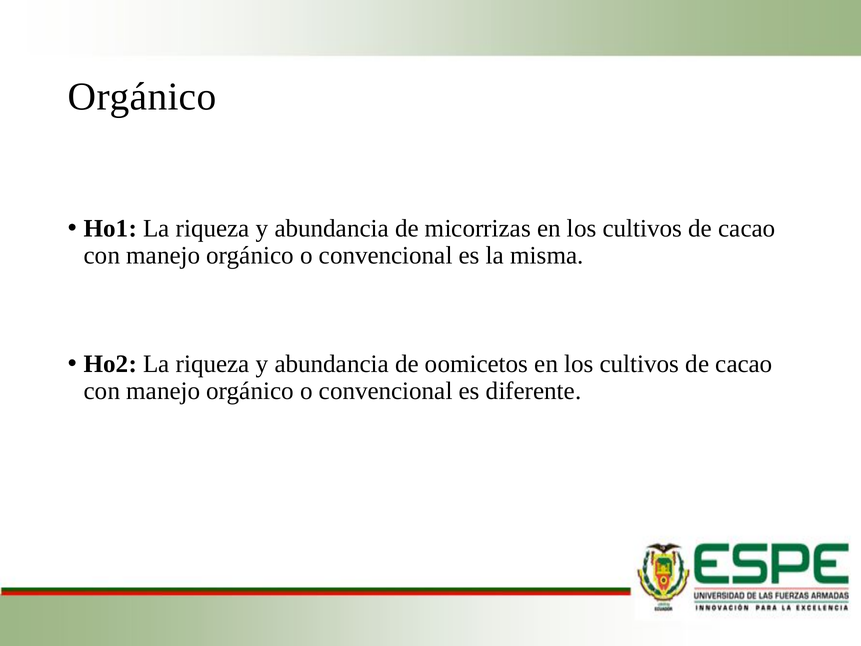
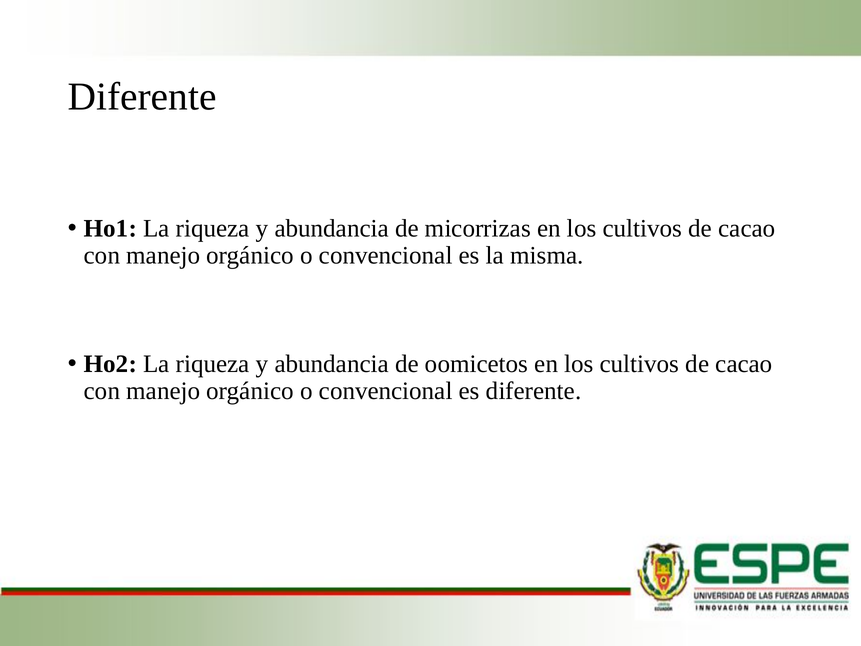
Orgánico: Orgánico -> Diferente (142, 97)
